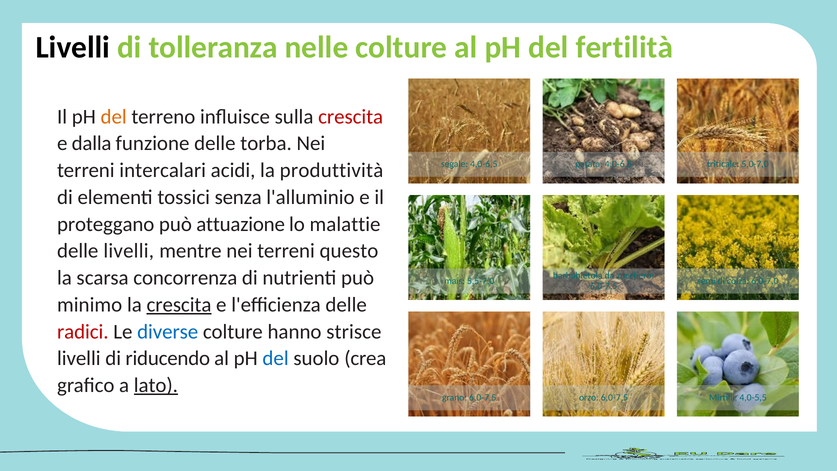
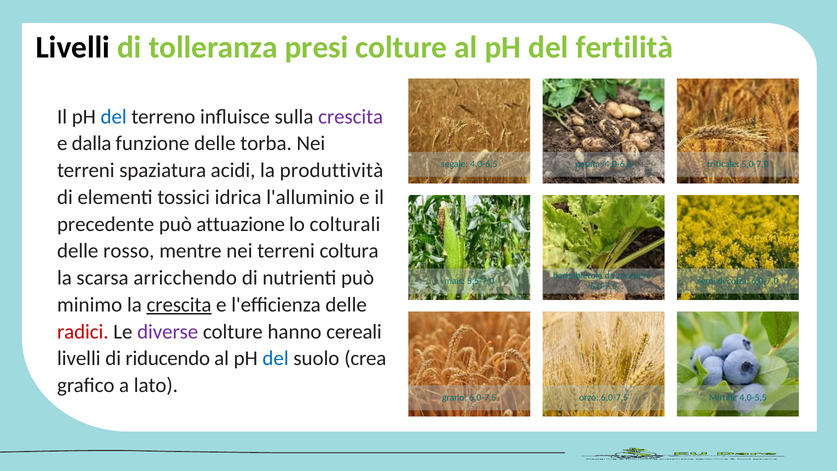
nelle: nelle -> presi (317, 47)
del colour: orange -> blue (114, 117)
crescita colour: red -> purple (351, 117)
intercalari: intercalari -> spaziatura (163, 170)
senza: senza -> idrica (238, 197)
proteggano: proteggano -> precedente (106, 224)
malattie: malattie -> colturali (345, 224)
delle livelli: livelli -> rosso (129, 251)
questo: questo -> coltura (349, 251)
concorrenza: concorrenza -> arricchendo (185, 278)
diverse colour: blue -> purple (168, 331)
strisce: strisce -> cereali (354, 331)
lato underline: present -> none (156, 385)
